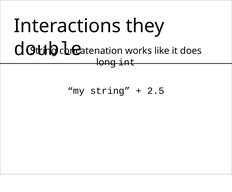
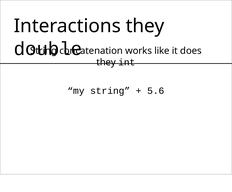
long: long -> they (106, 62)
2.5: 2.5 -> 5.6 (156, 91)
